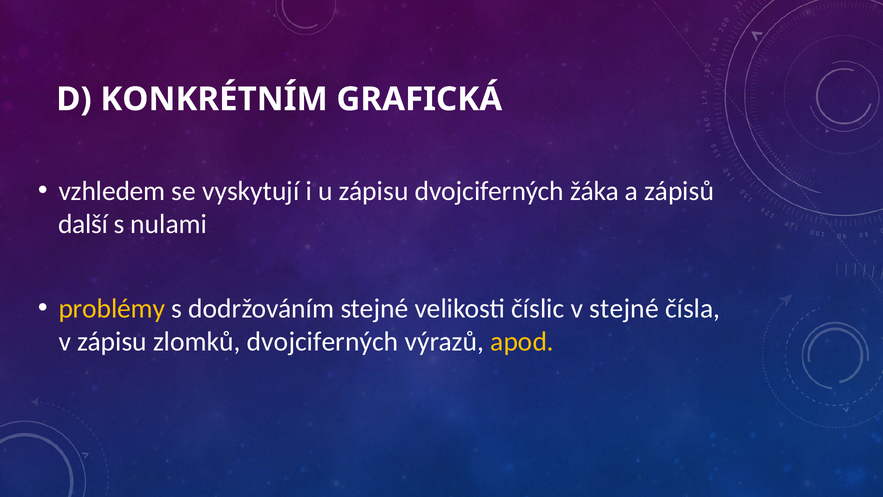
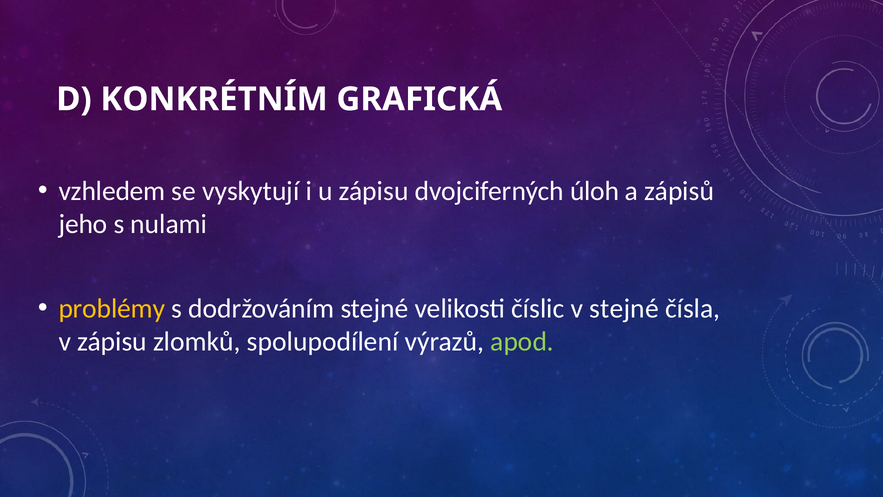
žáka: žáka -> úloh (595, 191)
další: další -> jeho (83, 224)
zlomků dvojciferných: dvojciferných -> spolupodílení (323, 342)
apod colour: yellow -> light green (522, 342)
